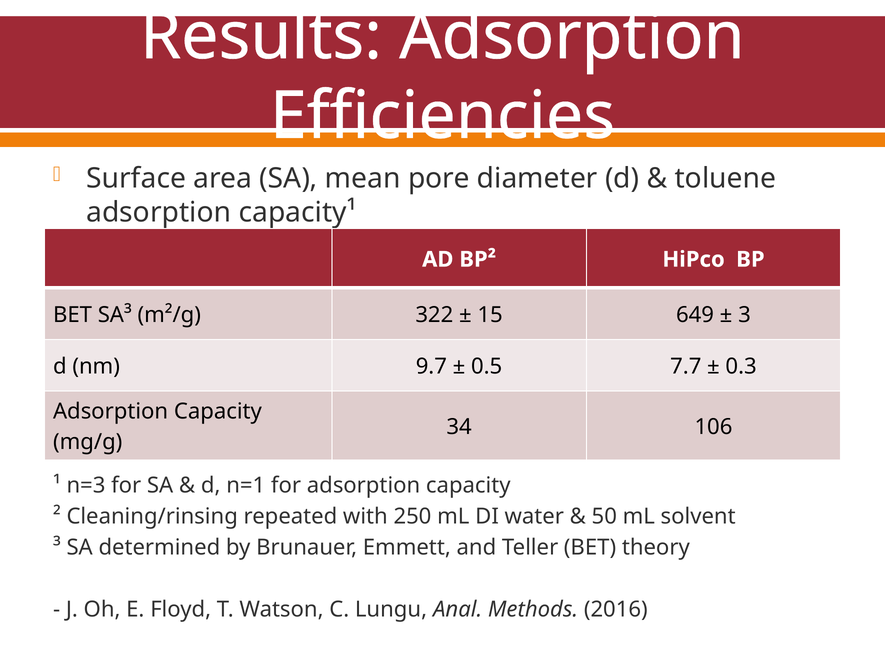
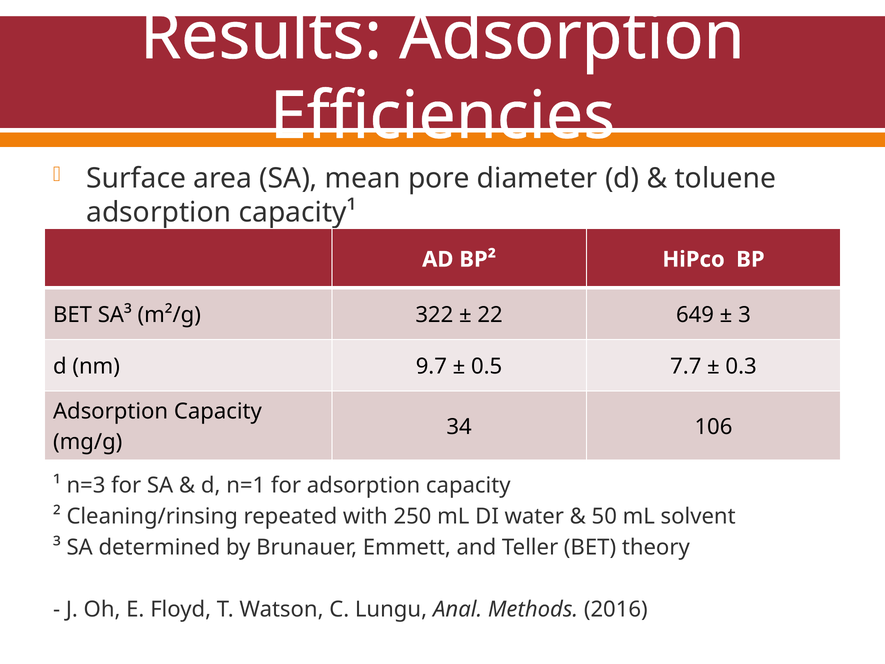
15: 15 -> 22 (490, 315)
